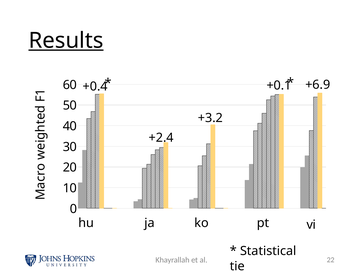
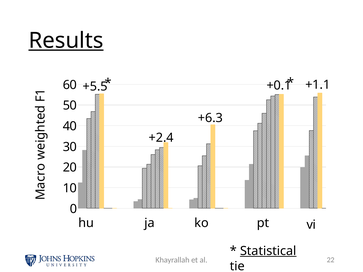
+6.9: +6.9 -> +1.1 (318, 85)
+0.4: +0.4 -> +5.5 (95, 86)
+3.2: +3.2 -> +6.3 (210, 118)
Statistical underline: none -> present (268, 251)
